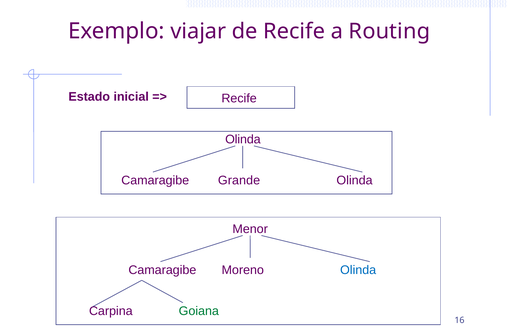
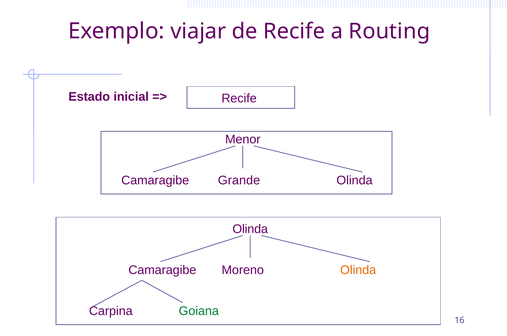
Olinda: Olinda -> Menor (243, 140)
Menor: Menor -> Olinda (250, 229)
Olinda colour: blue -> orange (358, 270)
